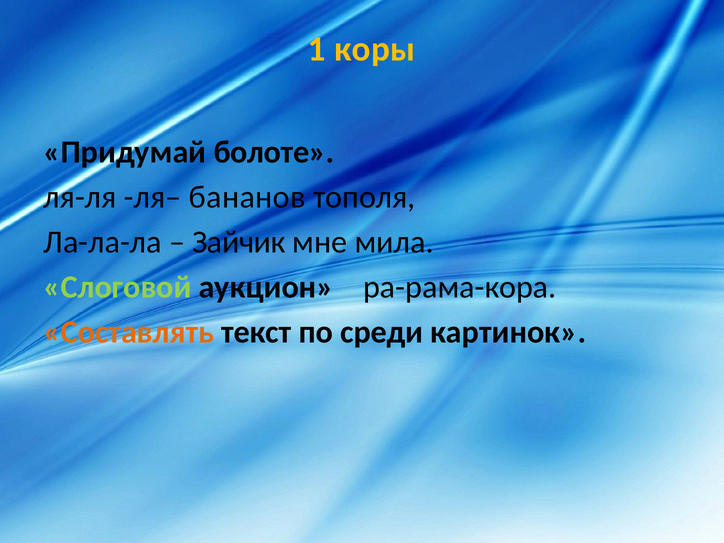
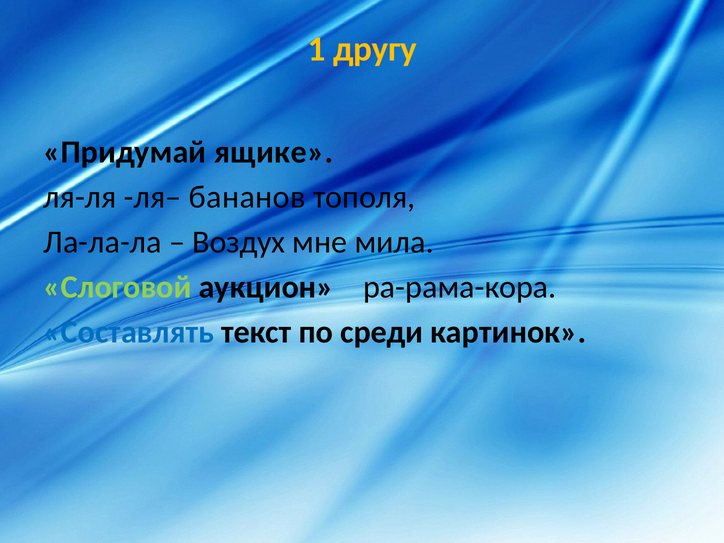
коры: коры -> другу (375, 49)
болоте: болоте -> ящике (274, 152)
Зайчик: Зайчик -> Воздух (239, 242)
Составлять colour: orange -> blue (129, 332)
